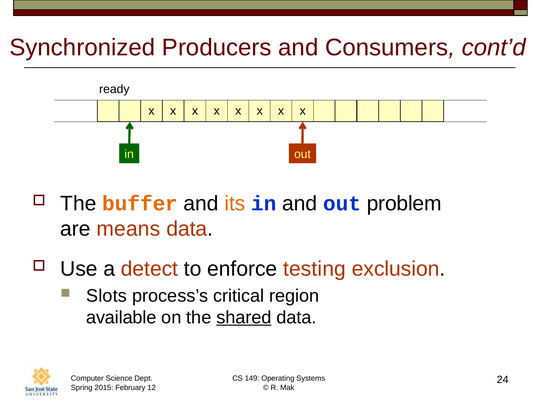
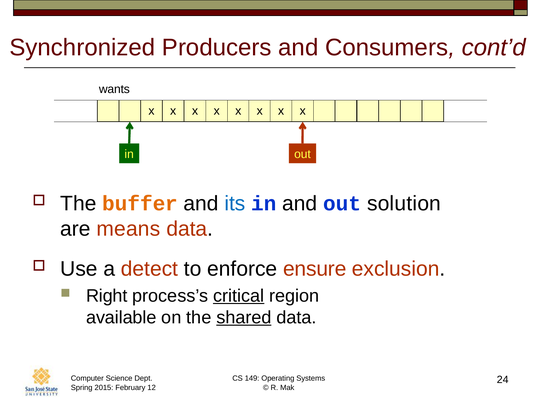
ready: ready -> wants (114, 89)
its colour: orange -> blue (235, 203)
problem: problem -> solution (404, 203)
testing: testing -> ensure (315, 269)
Slots: Slots -> Right (107, 296)
critical underline: none -> present (239, 296)
